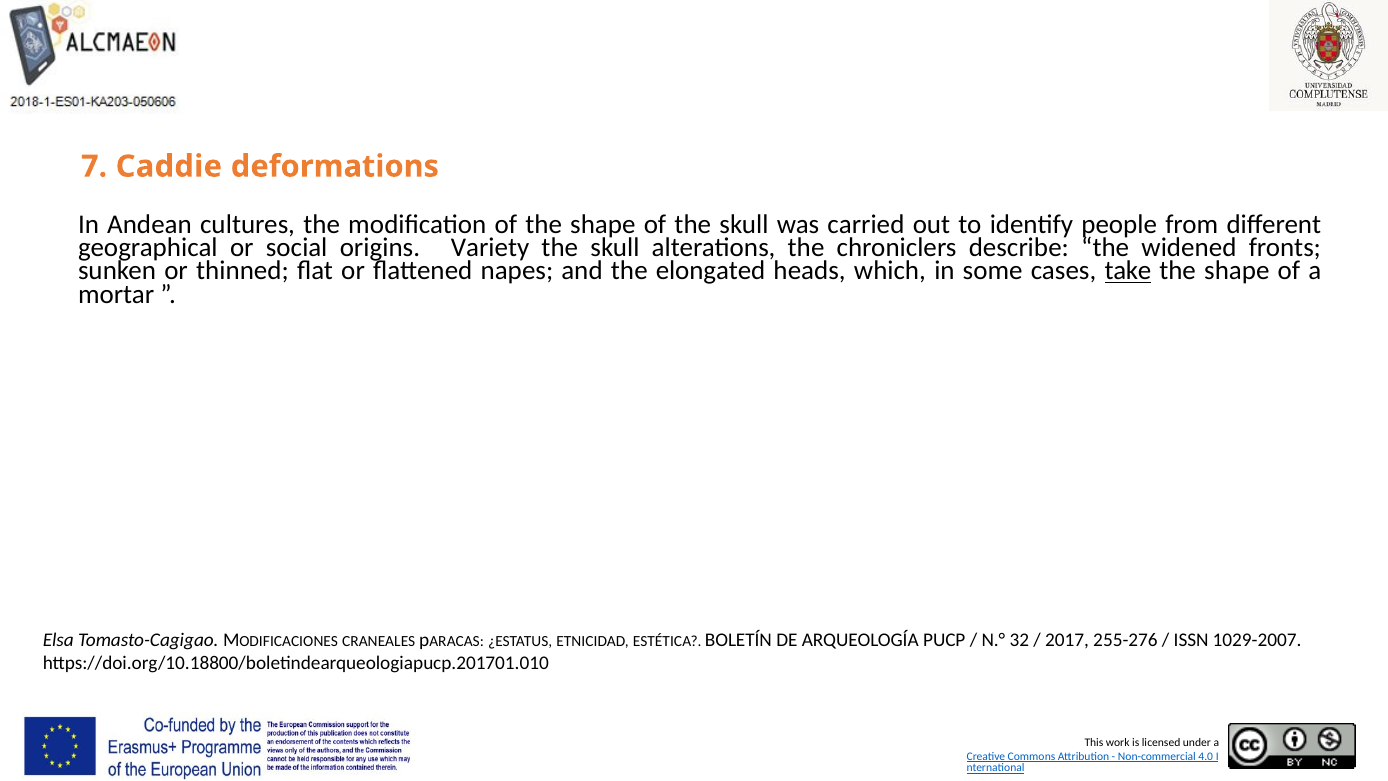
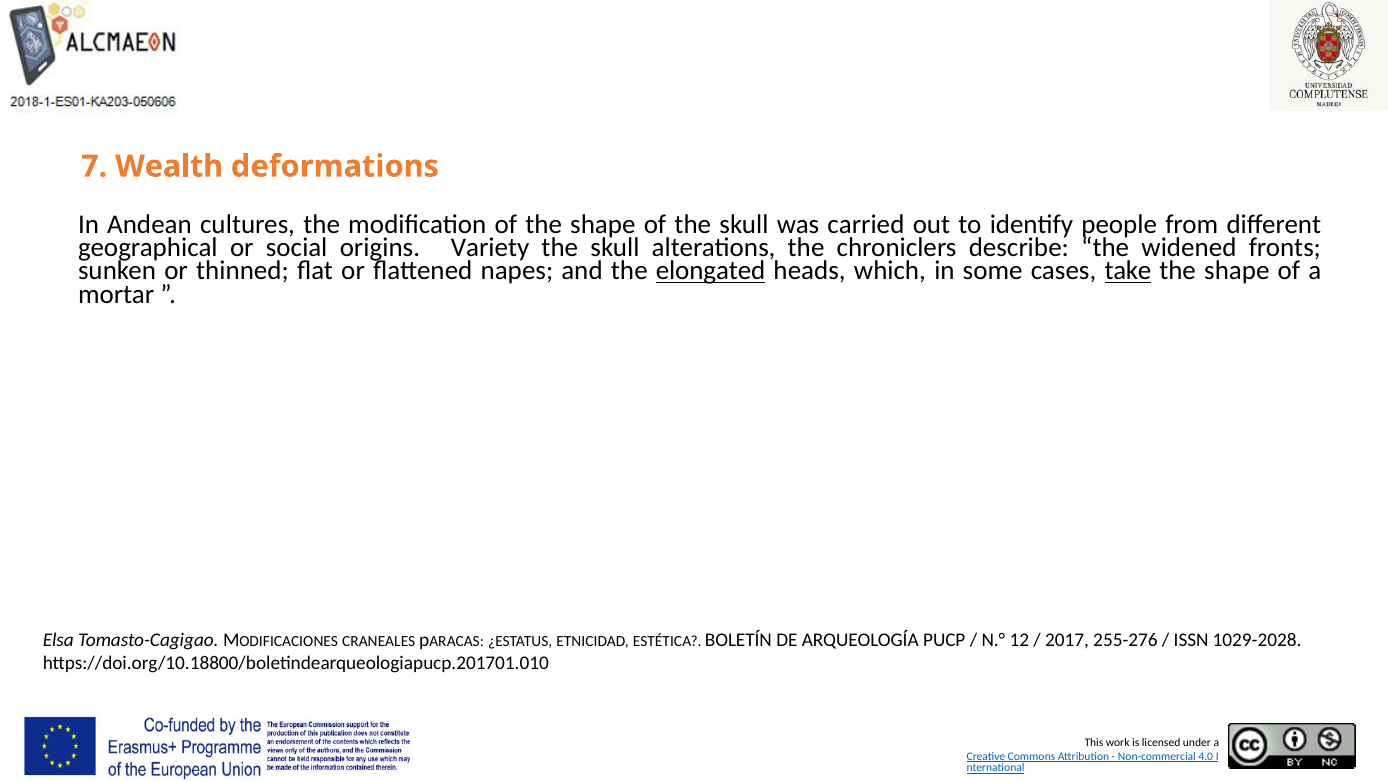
Caddie: Caddie -> Wealth (169, 166)
elongated underline: none -> present (711, 271)
32: 32 -> 12 (1019, 640)
1029-2007: 1029-2007 -> 1029-2028 (1257, 640)
